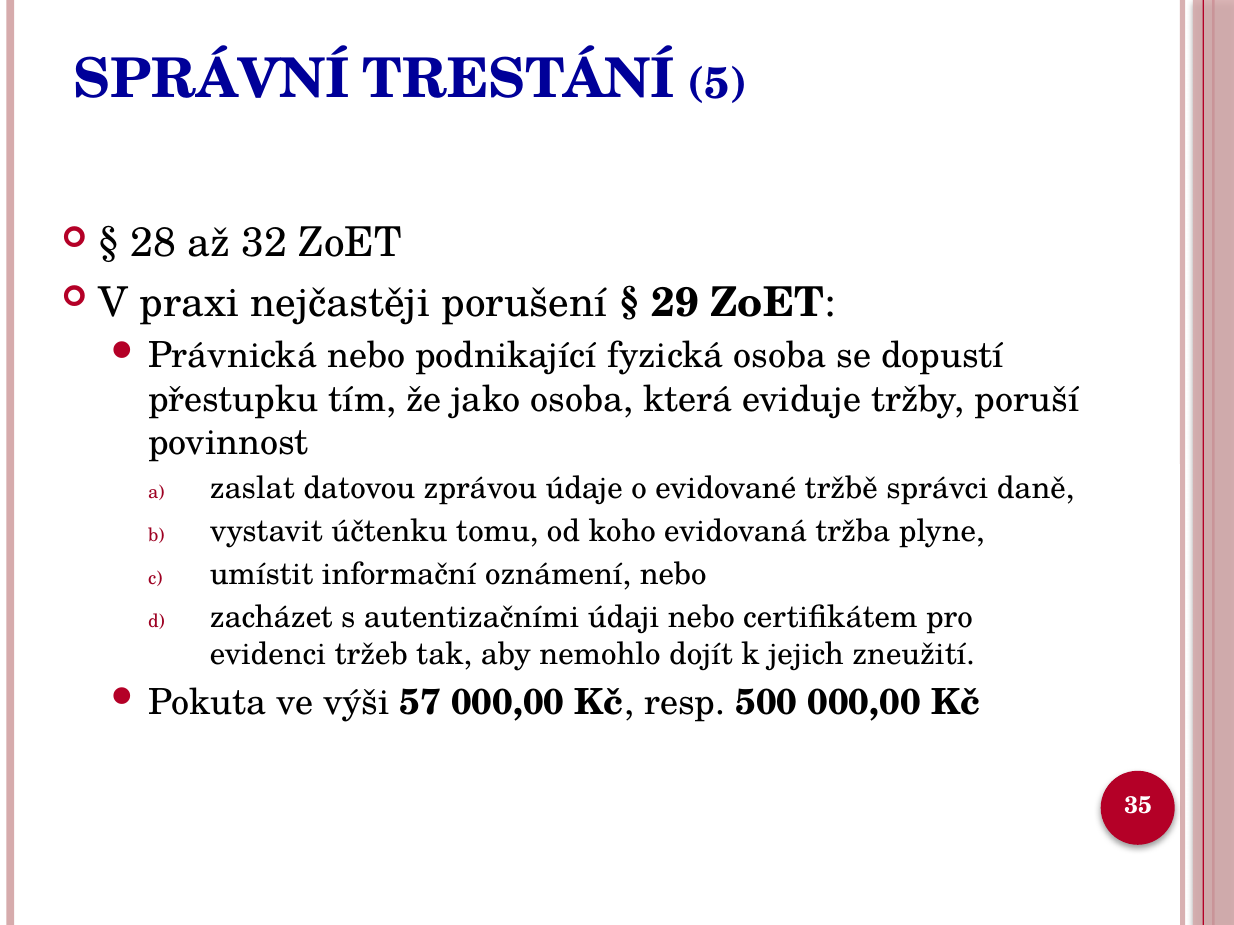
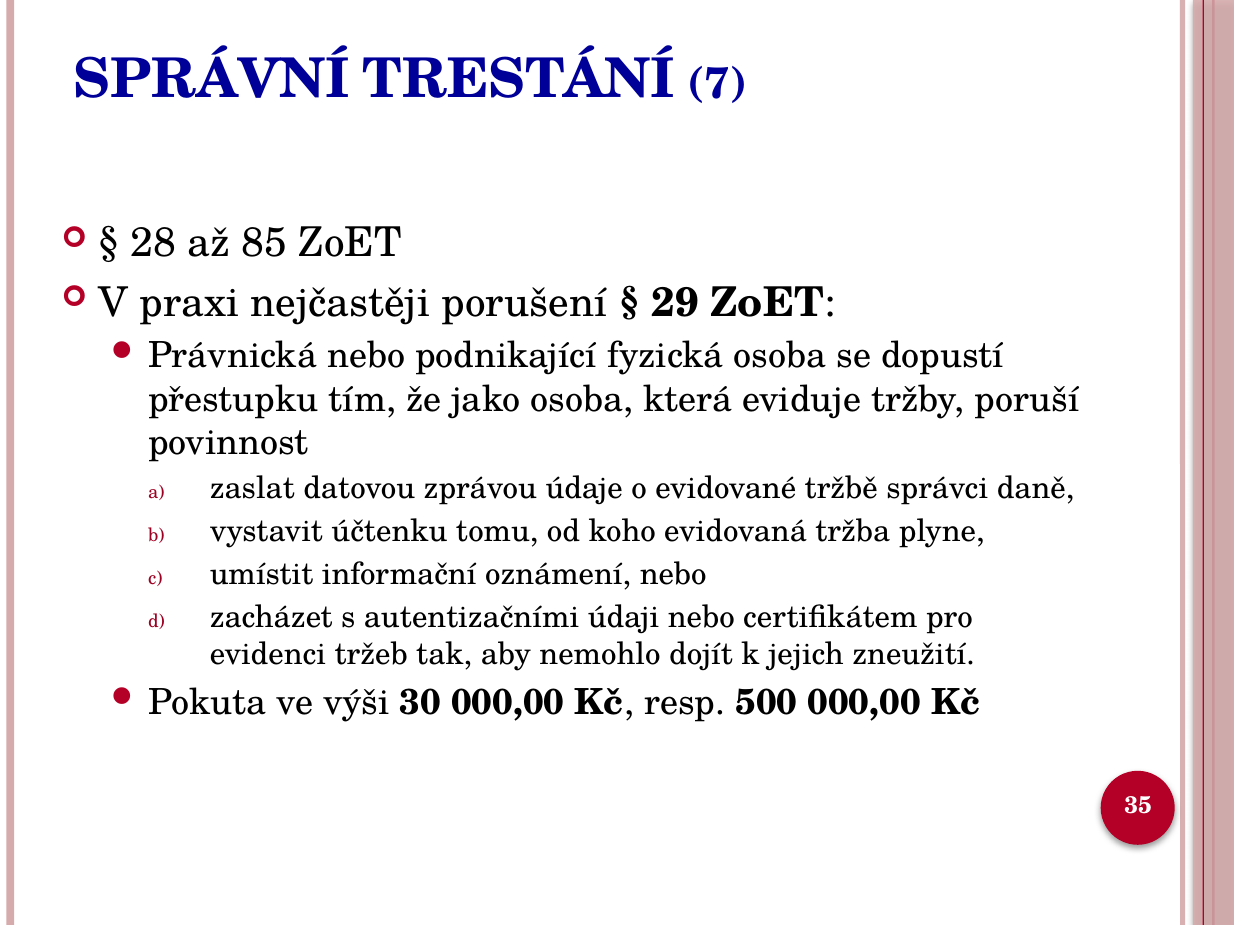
5: 5 -> 7 (717, 84)
32: 32 -> 85 (265, 244)
57: 57 -> 30 (420, 703)
